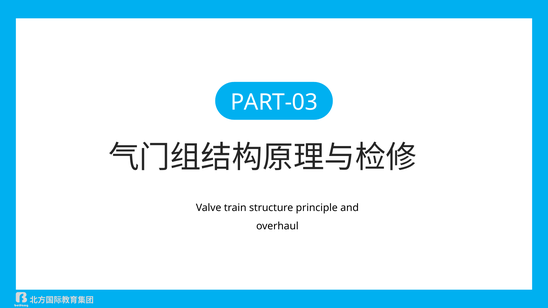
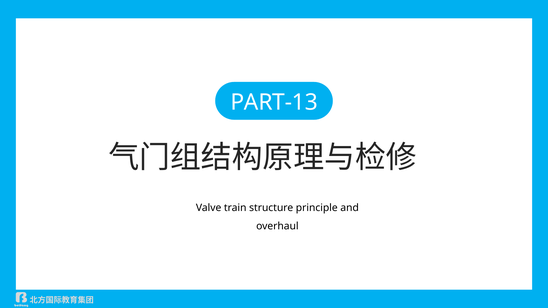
PART-03: PART-03 -> PART-13 (274, 103)
